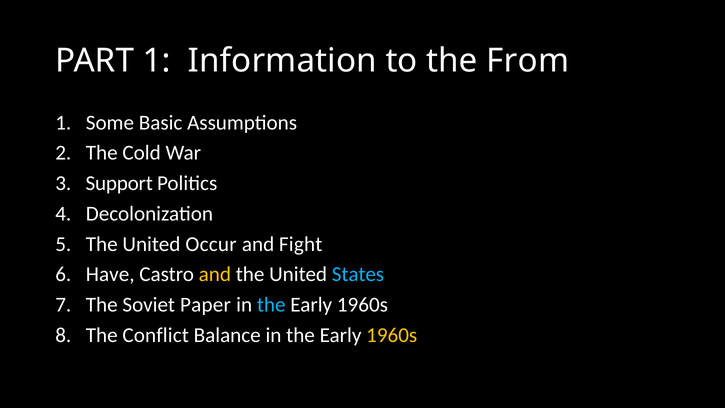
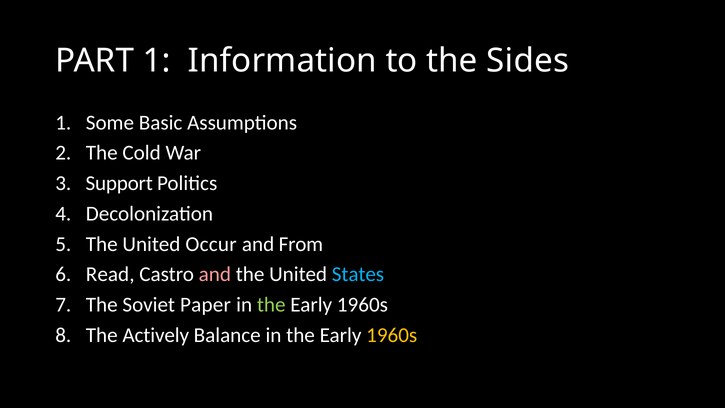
From: From -> Sides (528, 61)
Fight: Fight -> From (301, 244)
Have: Have -> Read (110, 274)
and colour: yellow -> pink (215, 274)
the colour: light blue -> light green (271, 305)
Conflict: Conflict -> Actively (156, 335)
